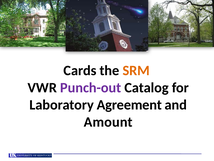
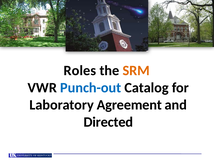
Cards: Cards -> Roles (80, 70)
Punch-out colour: purple -> blue (91, 87)
Amount: Amount -> Directed (108, 122)
